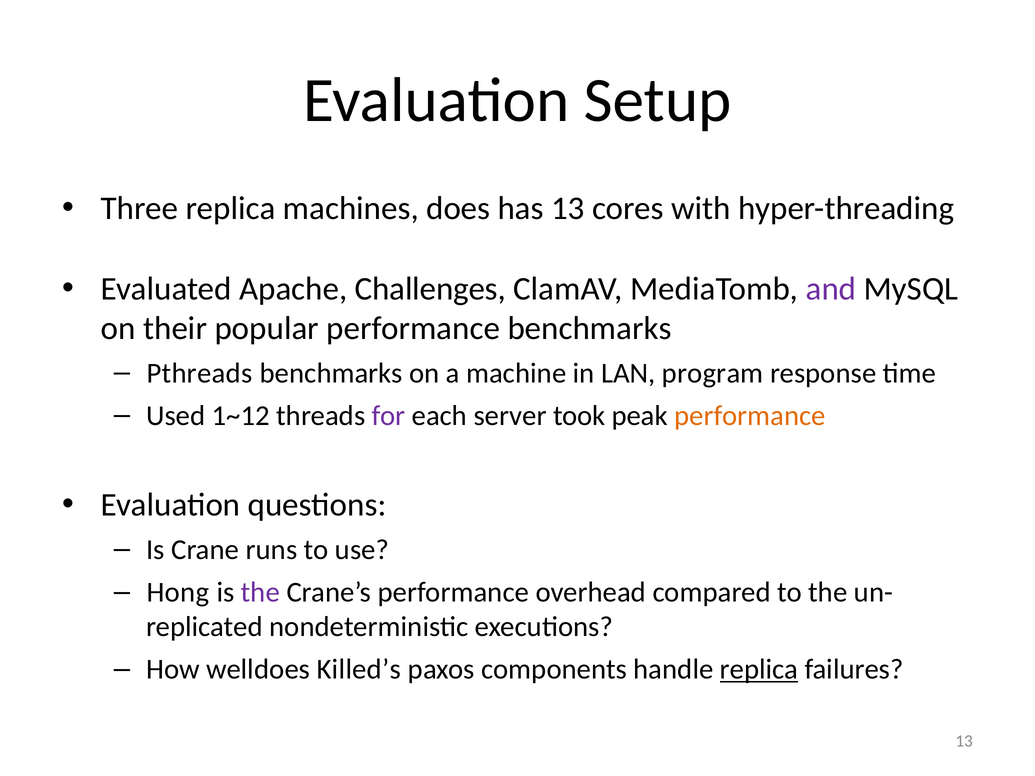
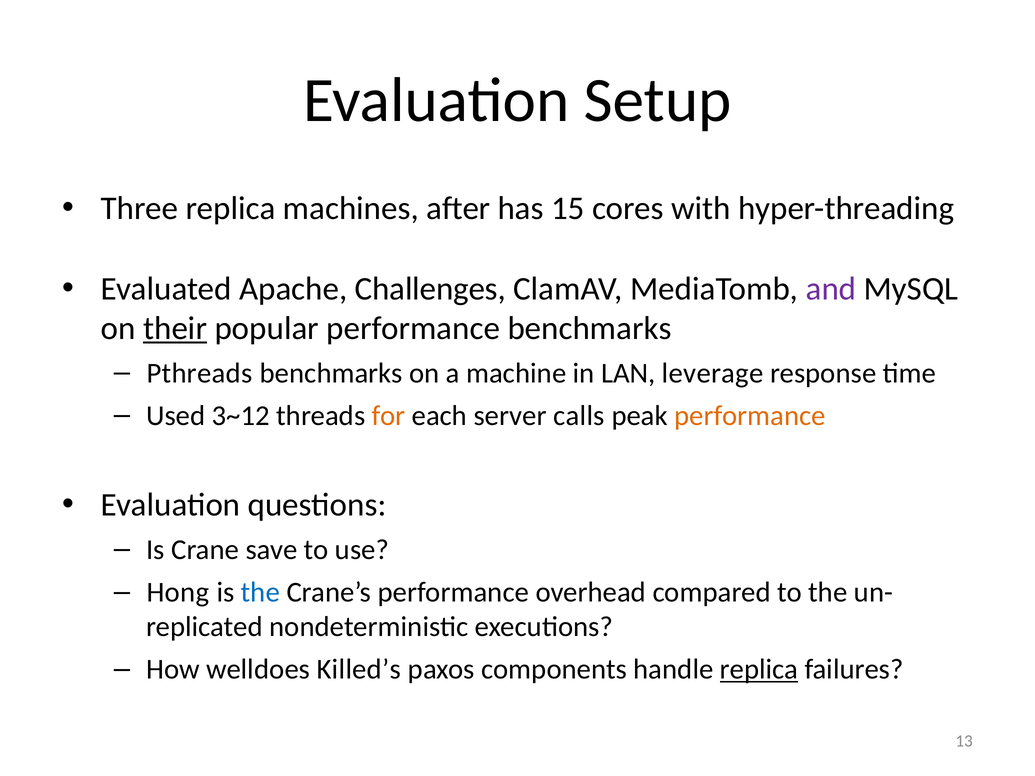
does: does -> after (458, 208)
has 13: 13 -> 15 (568, 208)
their underline: none -> present (175, 329)
program: program -> leverage (713, 373)
1~12: 1~12 -> 3~12 (241, 416)
for colour: purple -> orange (389, 416)
took: took -> calls (579, 416)
runs: runs -> save (272, 550)
the colour: purple -> blue (260, 593)
